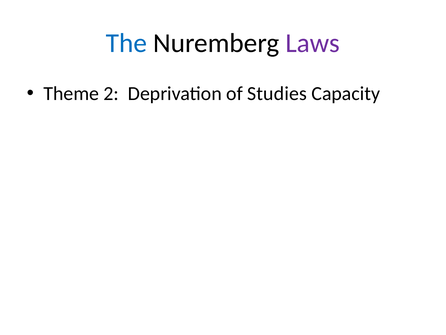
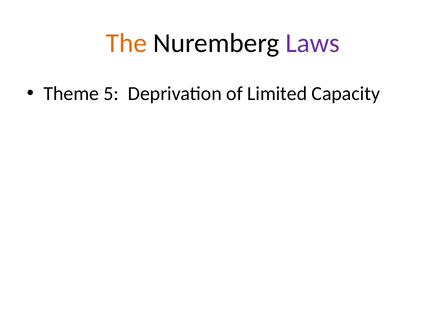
The colour: blue -> orange (126, 43)
2: 2 -> 5 (111, 94)
Studies: Studies -> Limited (277, 94)
